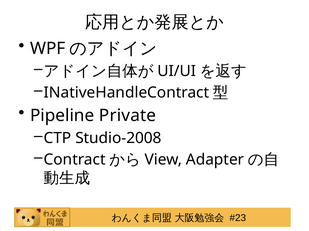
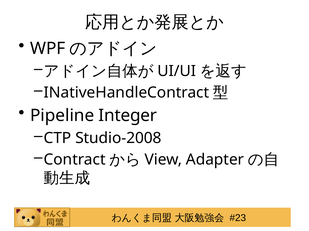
Private: Private -> Integer (128, 116)
